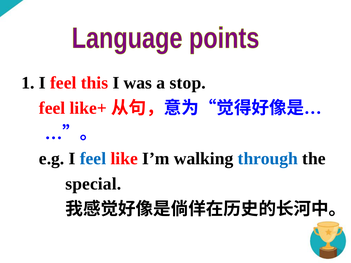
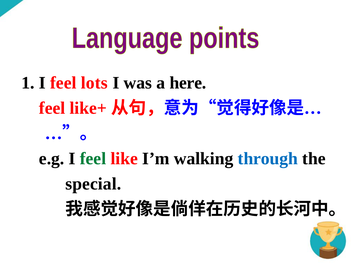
this: this -> lots (94, 83)
stop: stop -> here (188, 83)
feel colour: blue -> green (93, 159)
